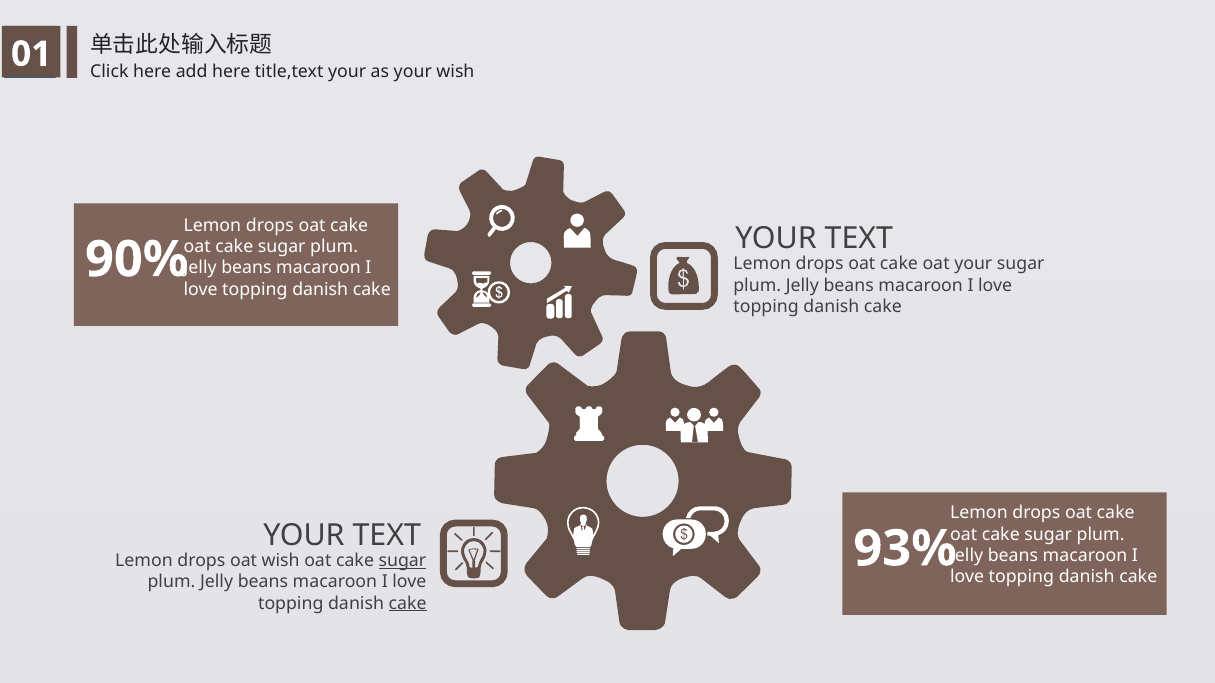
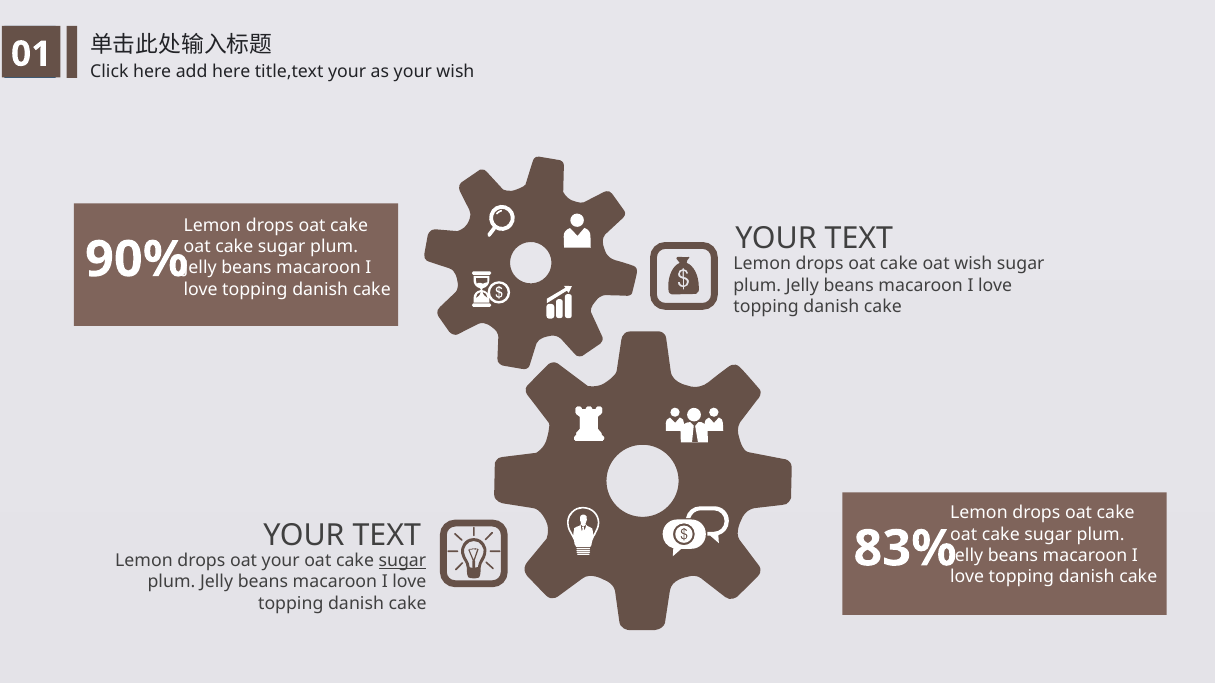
oat your: your -> wish (973, 264)
93%: 93% -> 83% (905, 549)
oat wish: wish -> your (281, 561)
cake underline: present -> none (408, 604)
